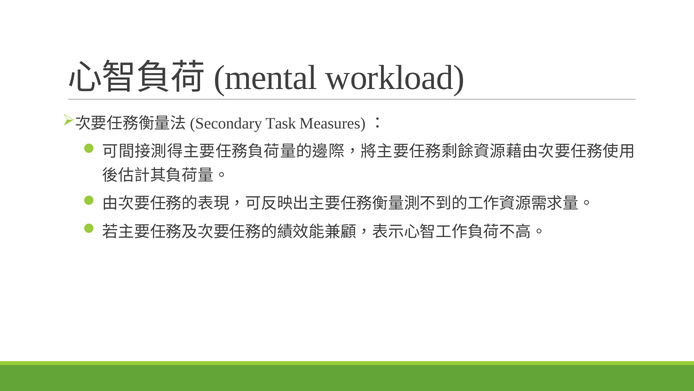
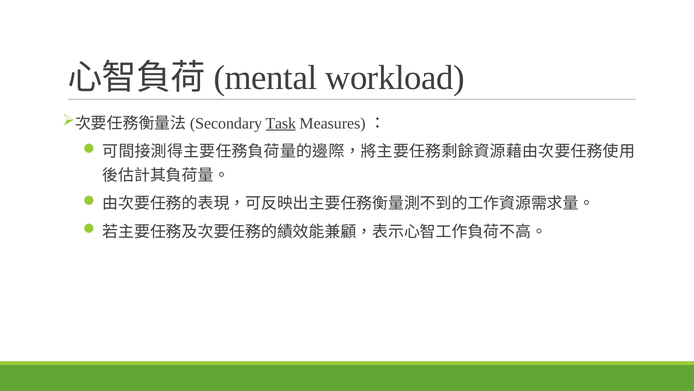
Task underline: none -> present (281, 123)
